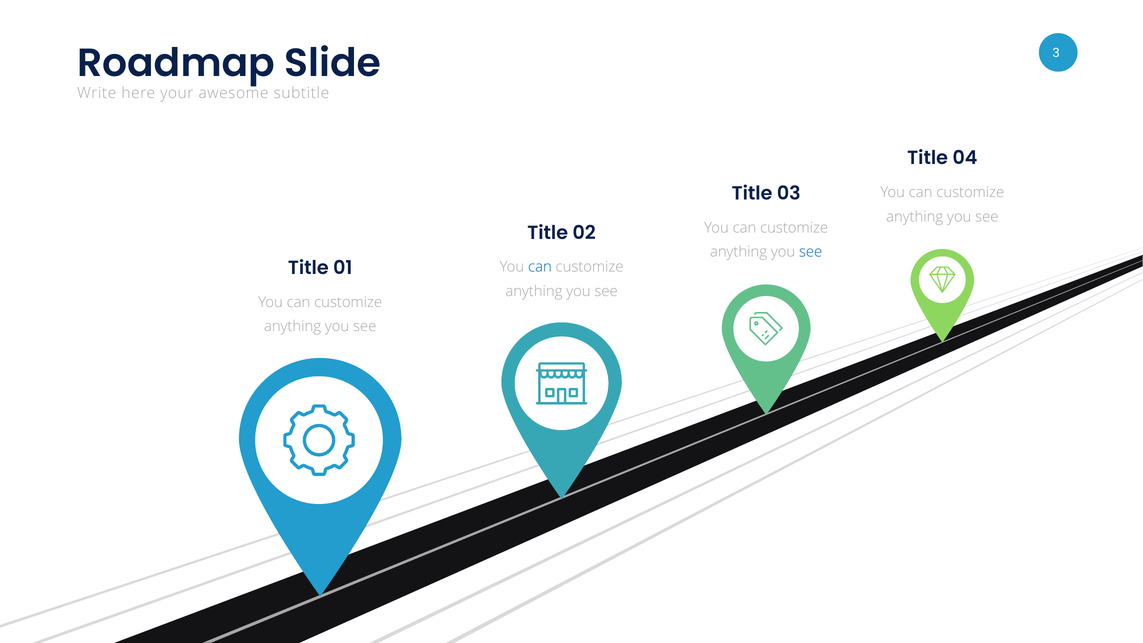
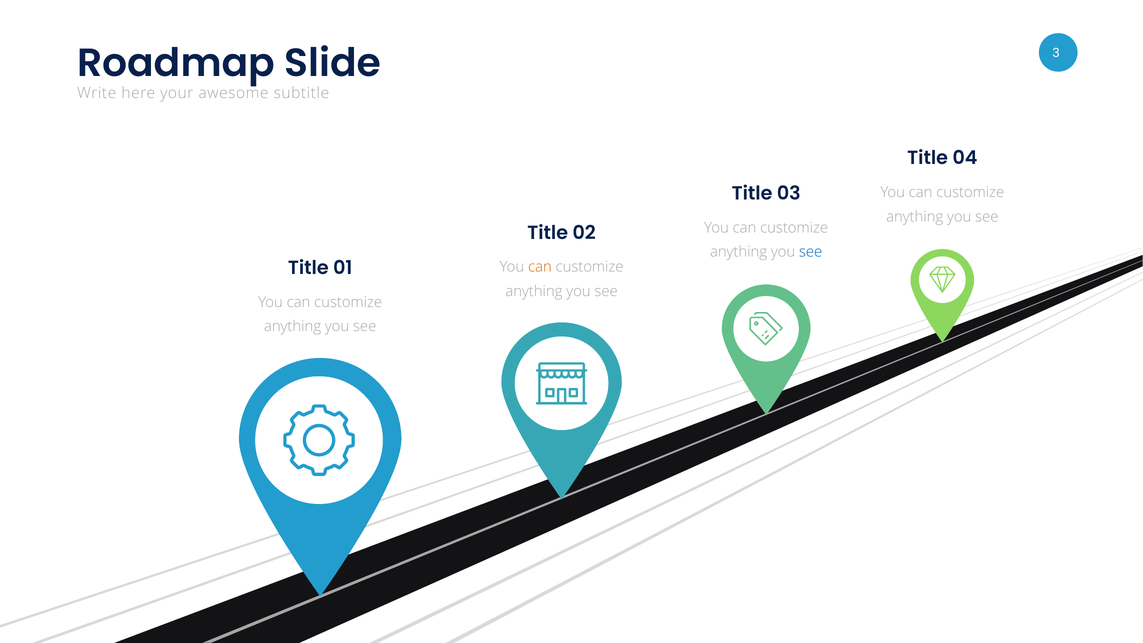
can colour: blue -> orange (540, 267)
